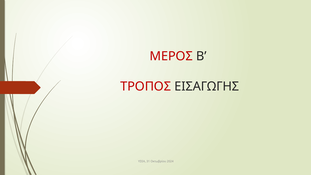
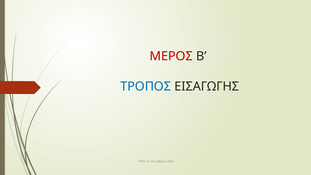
ΤΡΟΠΟΣ colour: red -> blue (146, 87)
